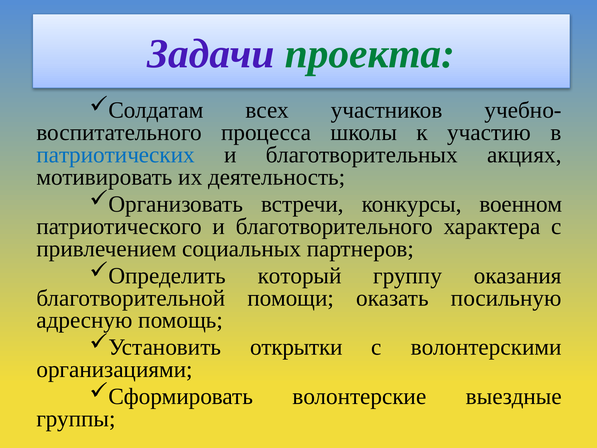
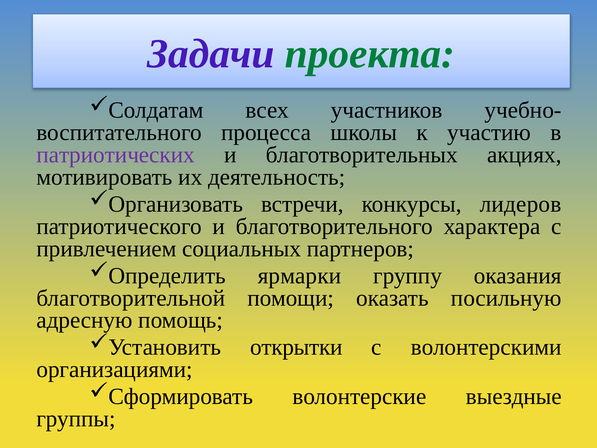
патриотических colour: blue -> purple (116, 155)
военном: военном -> лидеров (521, 204)
который: который -> ярмарки (300, 276)
